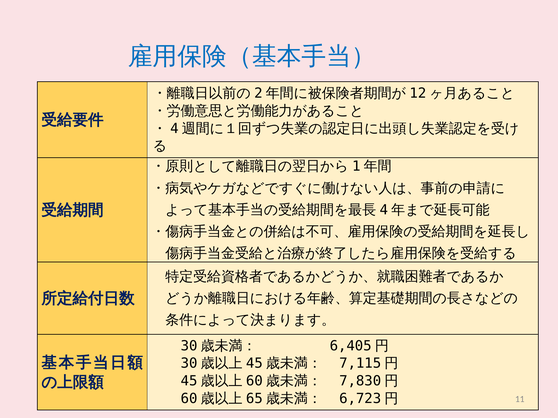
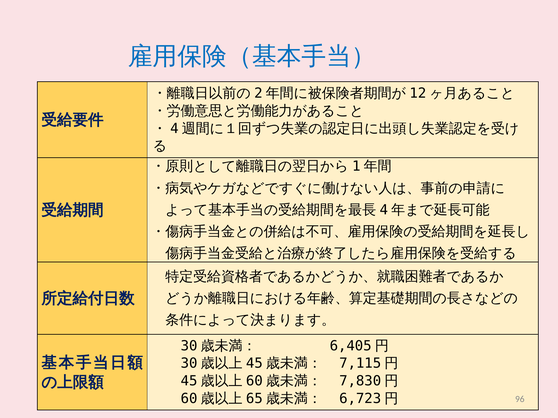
11: 11 -> 96 (520, 400)
